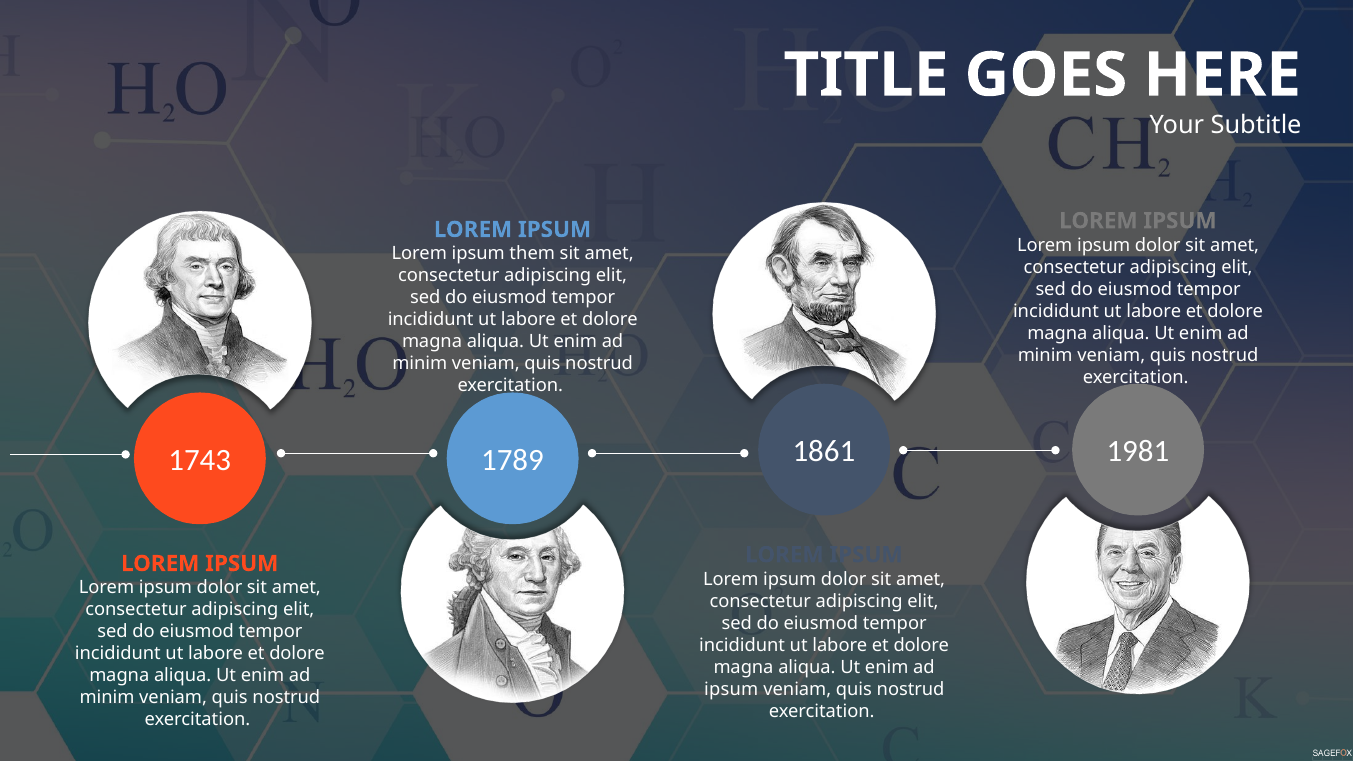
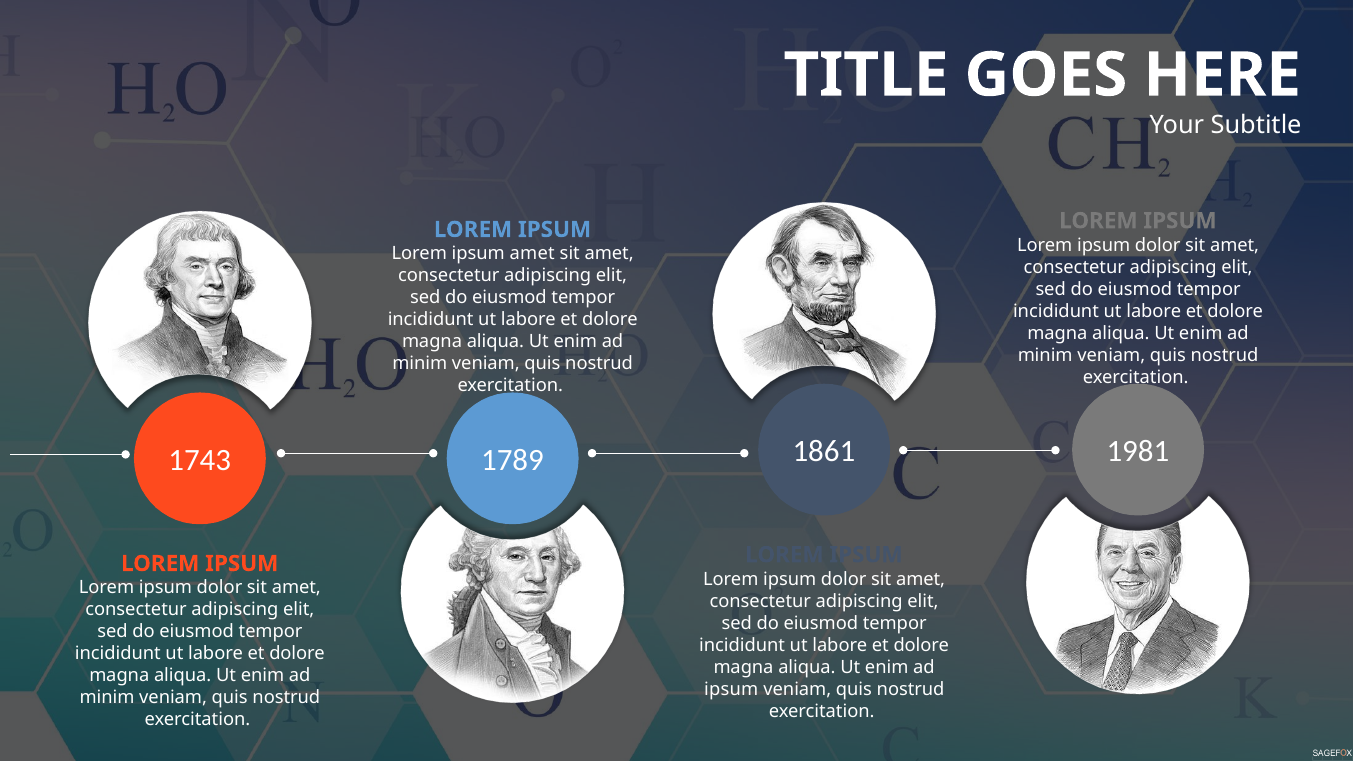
ipsum them: them -> amet (532, 254)
